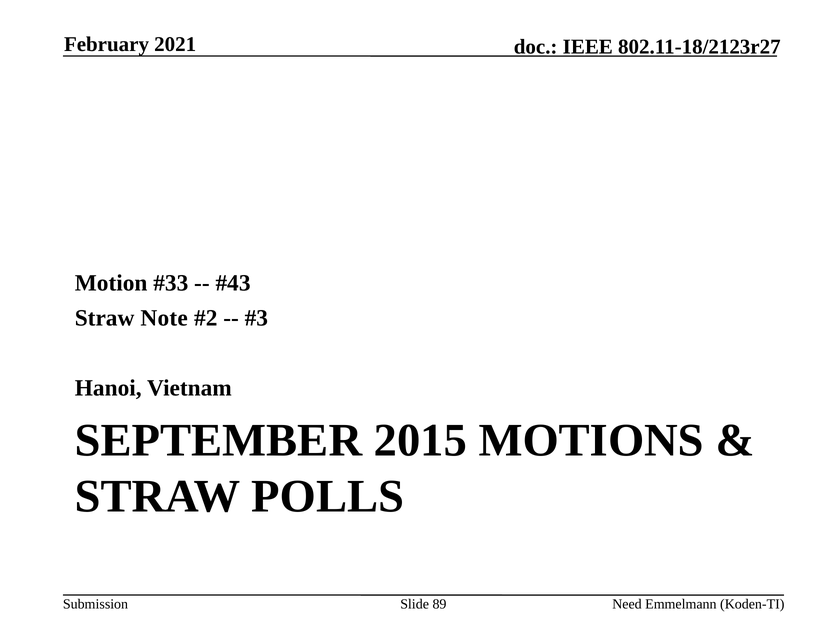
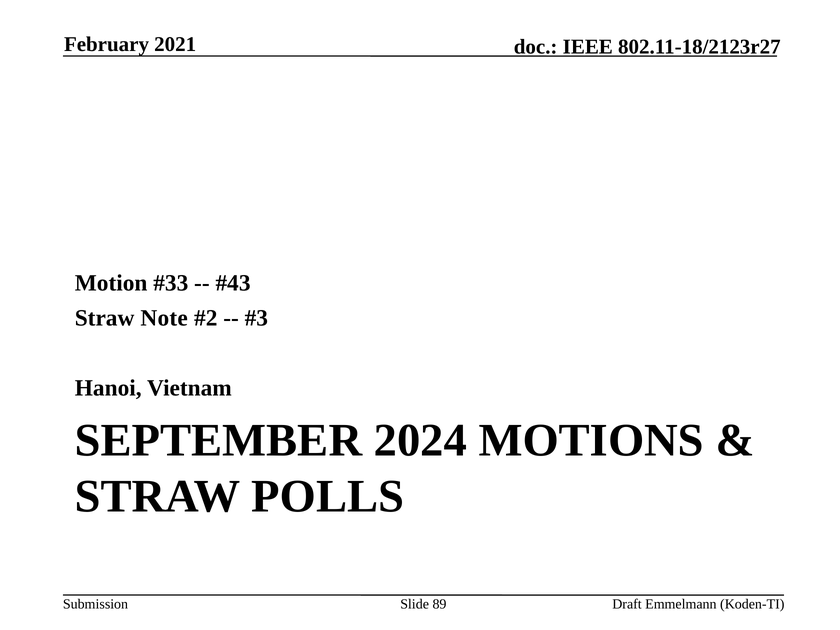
2015: 2015 -> 2024 (420, 440)
Need: Need -> Draft (627, 604)
